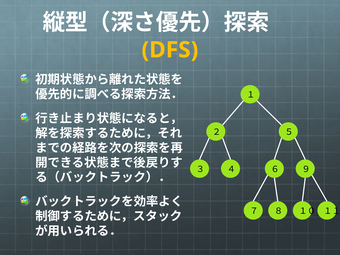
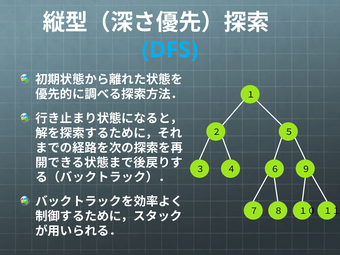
DFS colour: yellow -> light blue (170, 50)
